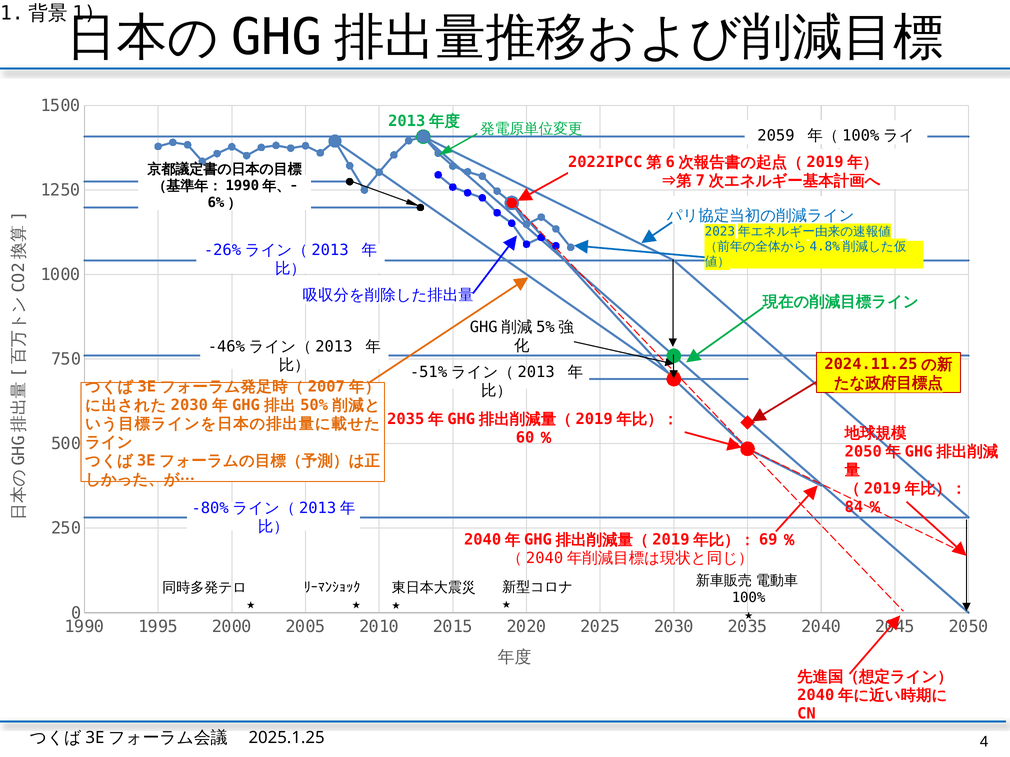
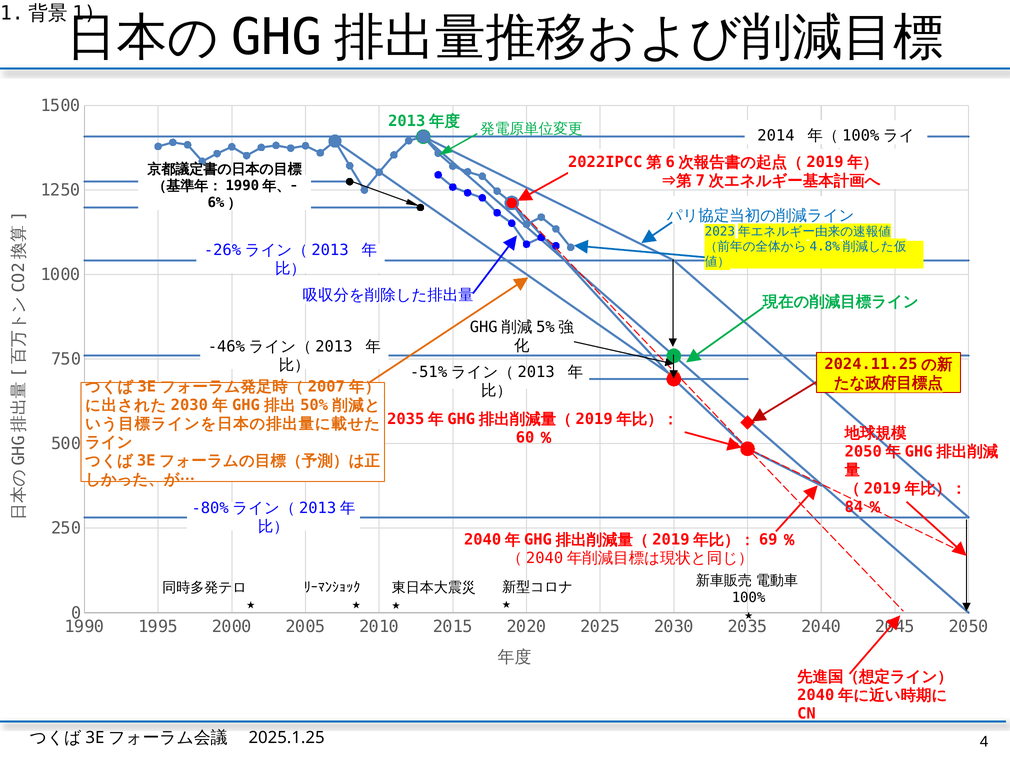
2059: 2059 -> 2014 (776, 136)
